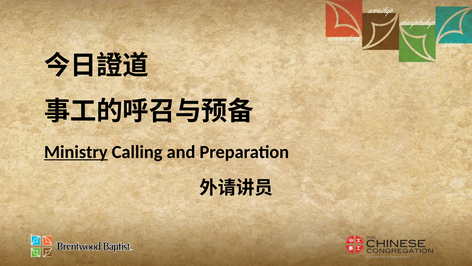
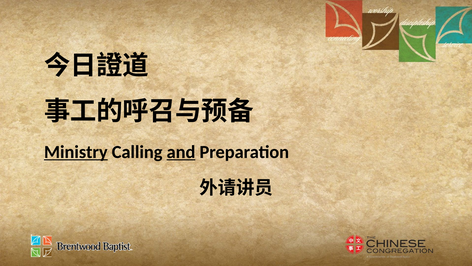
and underline: none -> present (181, 152)
